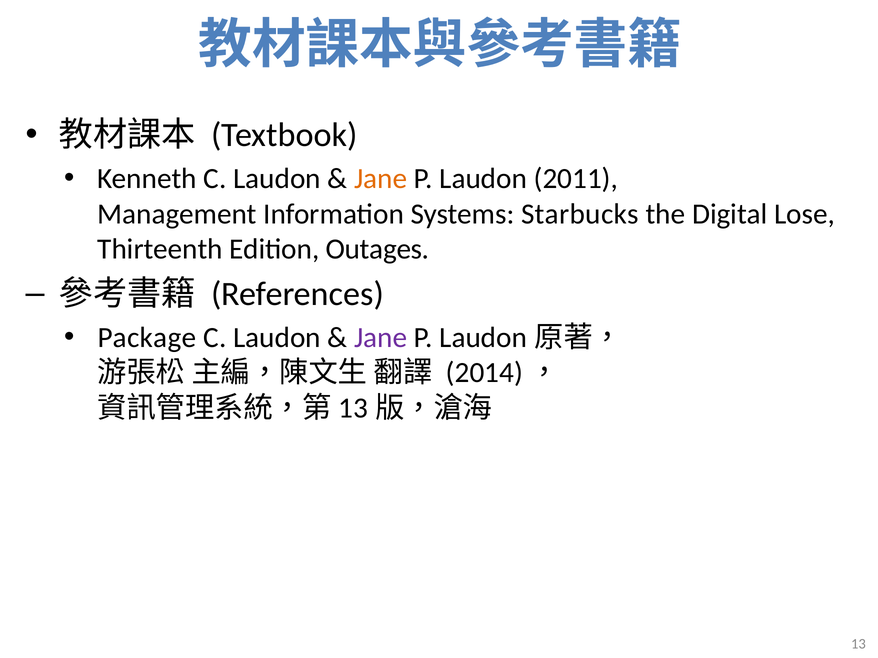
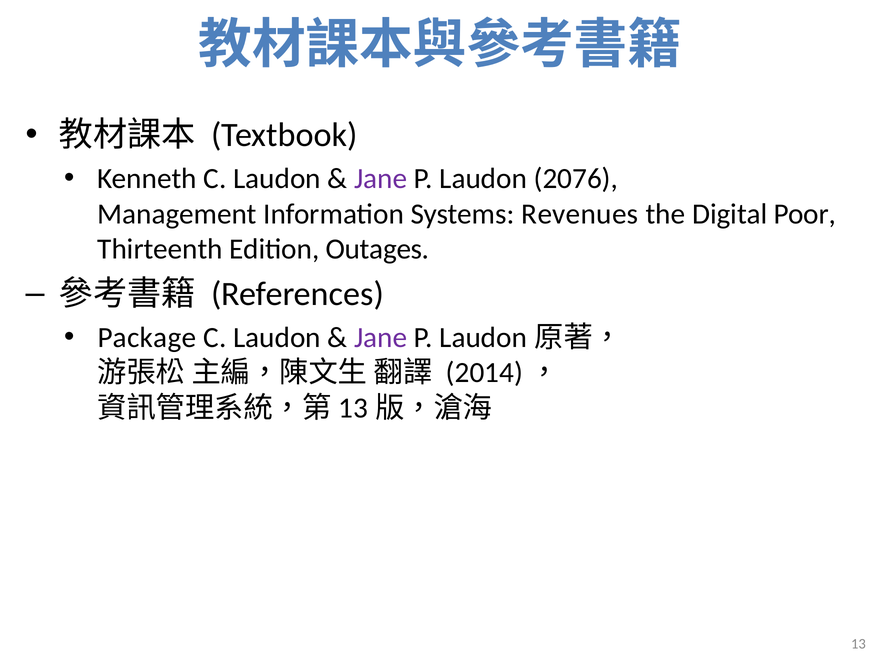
Jane colour: orange -> purple (381, 179)
2011: 2011 -> 2076 (576, 179)
Starbucks: Starbucks -> Revenues (580, 214)
Lose: Lose -> Poor (805, 214)
